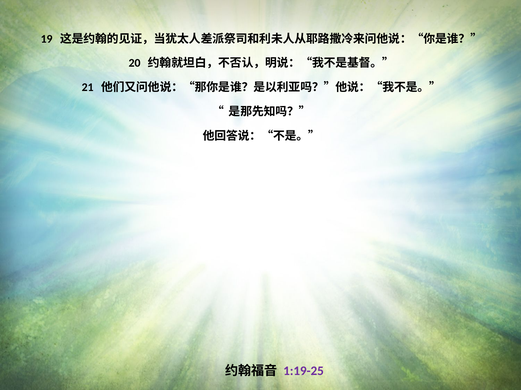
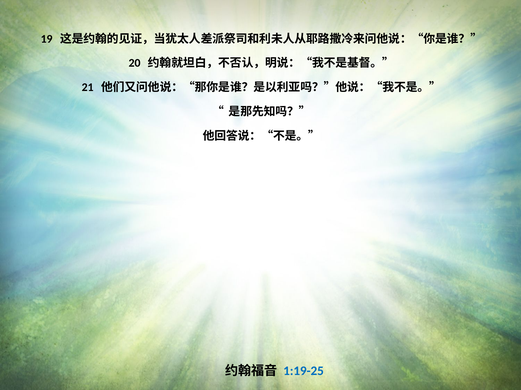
1:19-25 colour: purple -> blue (304, 372)
